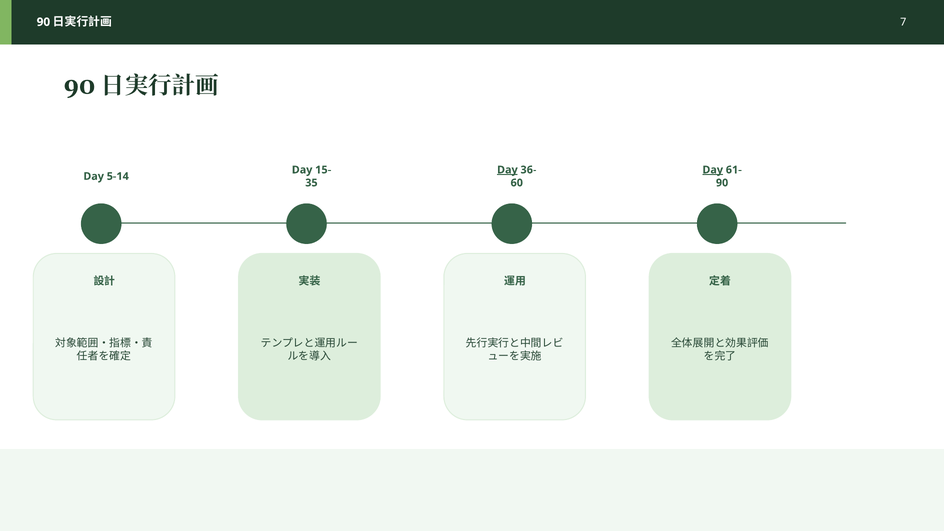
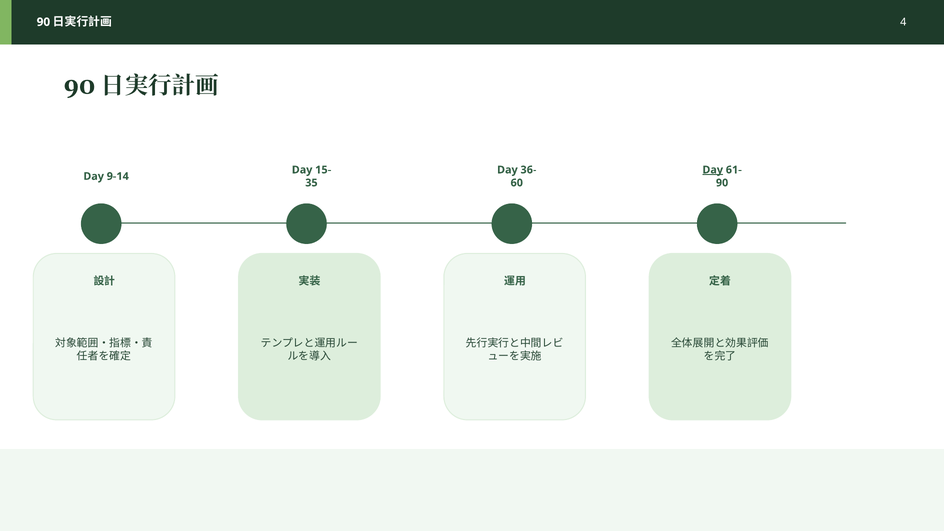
7: 7 -> 4 (903, 22)
Day underline: present -> none (507, 170)
5-14: 5-14 -> 9-14 (118, 176)
